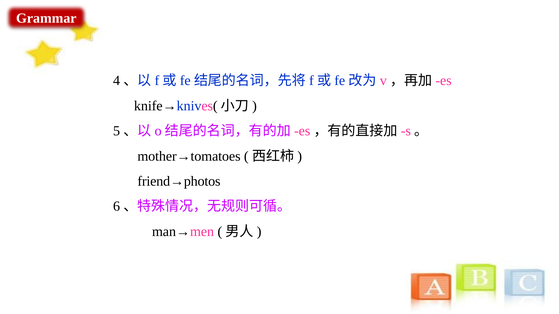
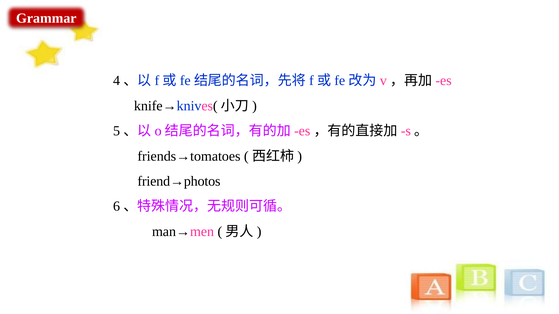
mother→tomatoes: mother→tomatoes -> friends→tomatoes (189, 156)
